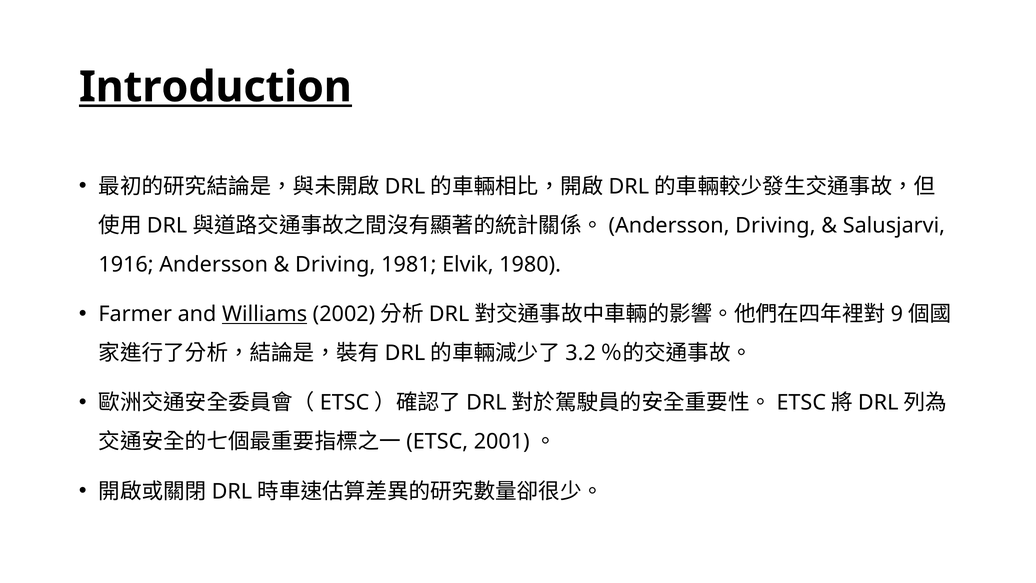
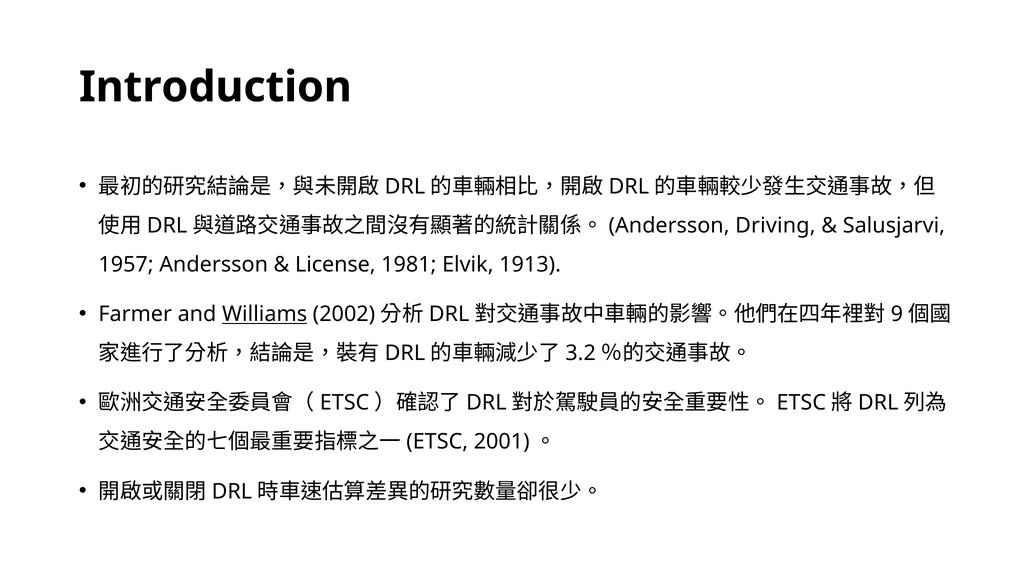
Introduction underline: present -> none (215, 87)
1916: 1916 -> 1957 (126, 264)
Driving: Driving -> License (335, 264)
1980: 1980 -> 1913 (530, 264)
